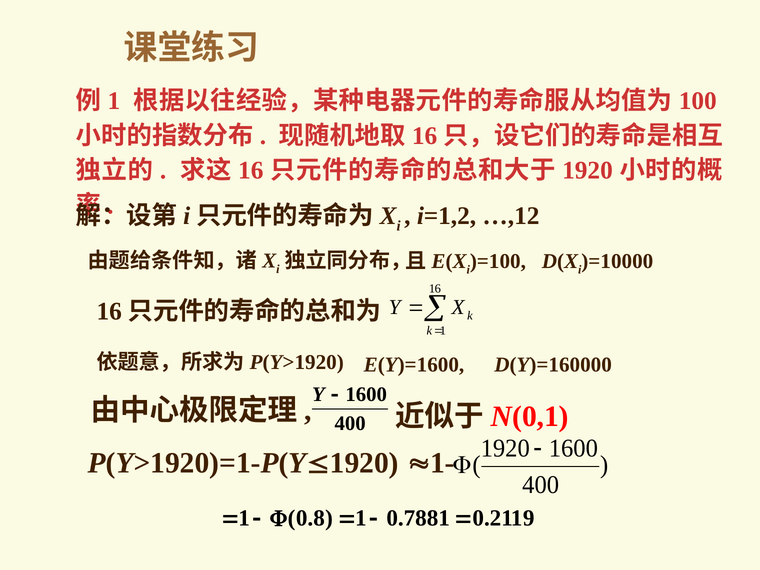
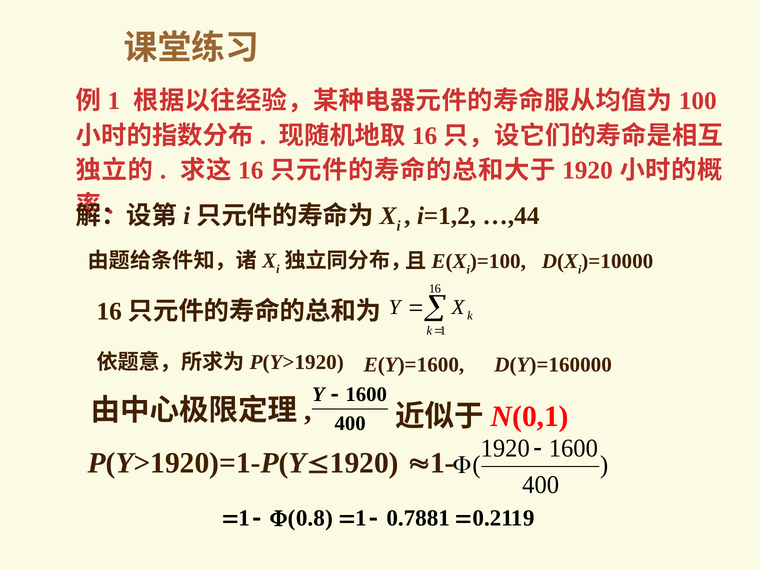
…,12: …,12 -> …,44 (511, 216)
